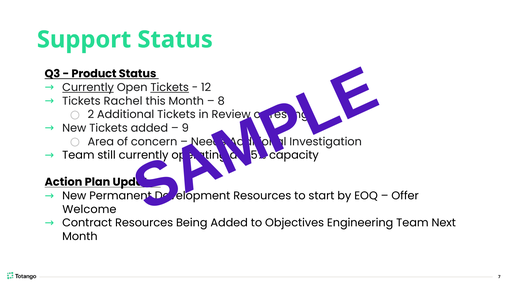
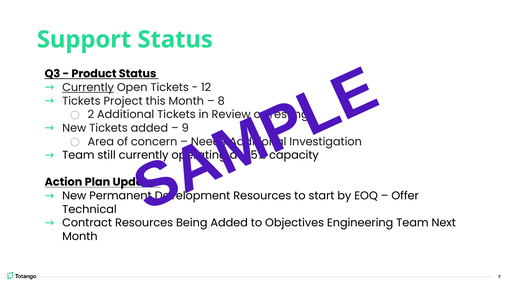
Tickets underline: present -> none (170, 87)
Rachel: Rachel -> Project (123, 101)
Welcome: Welcome -> Technical (89, 209)
